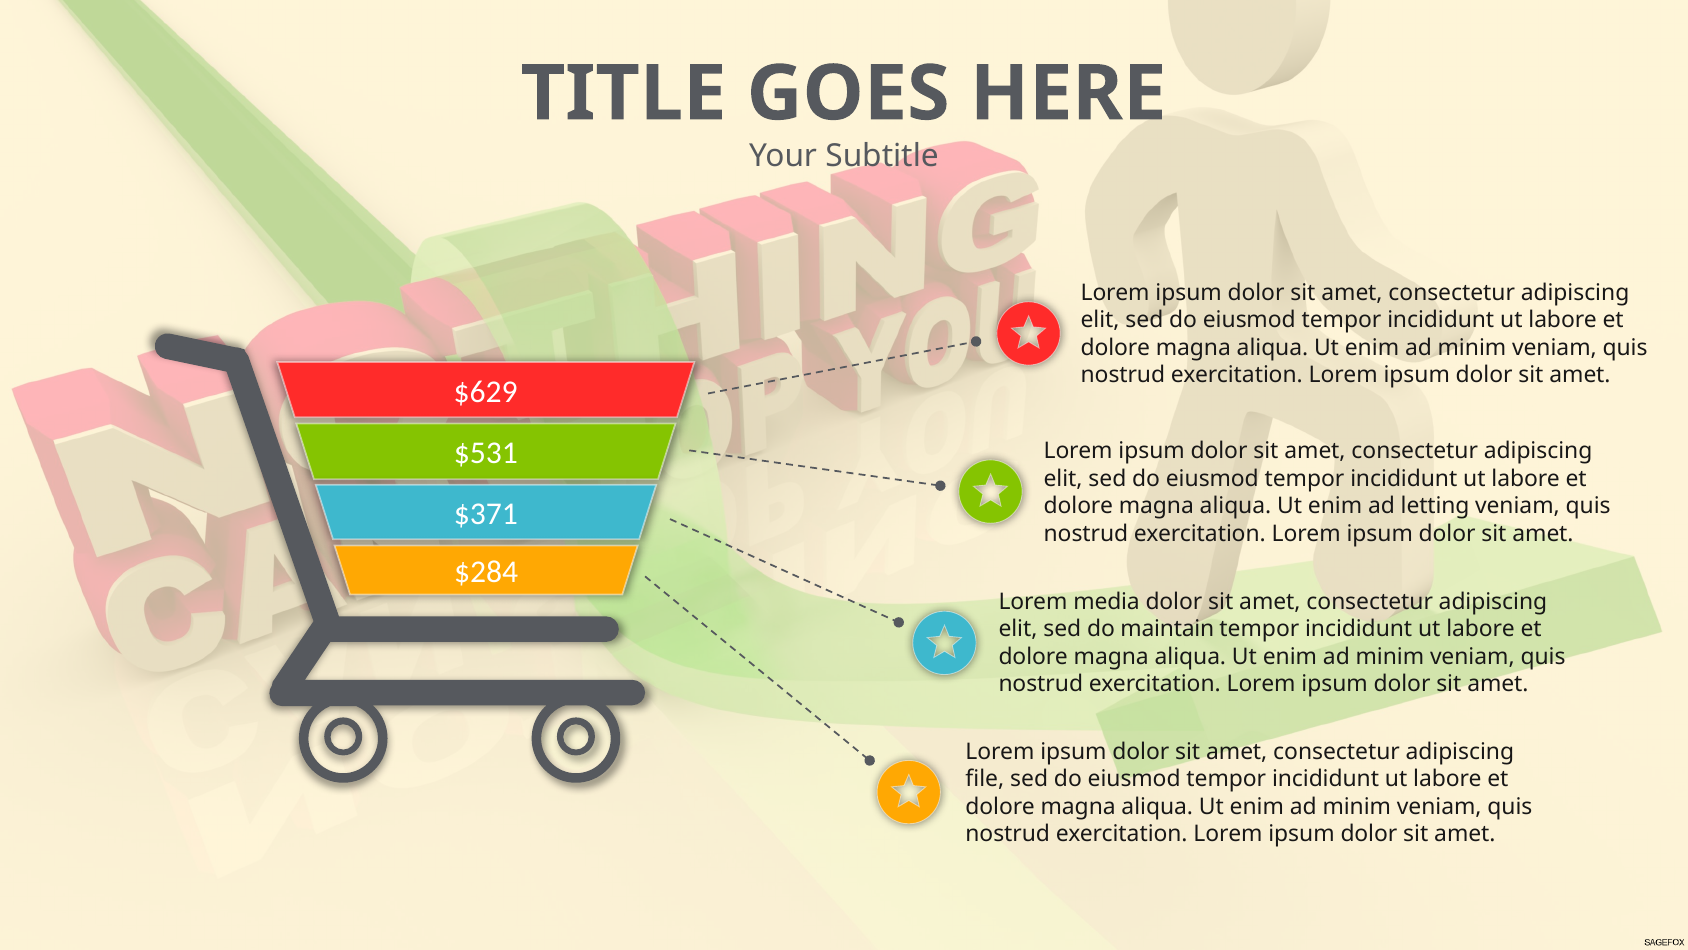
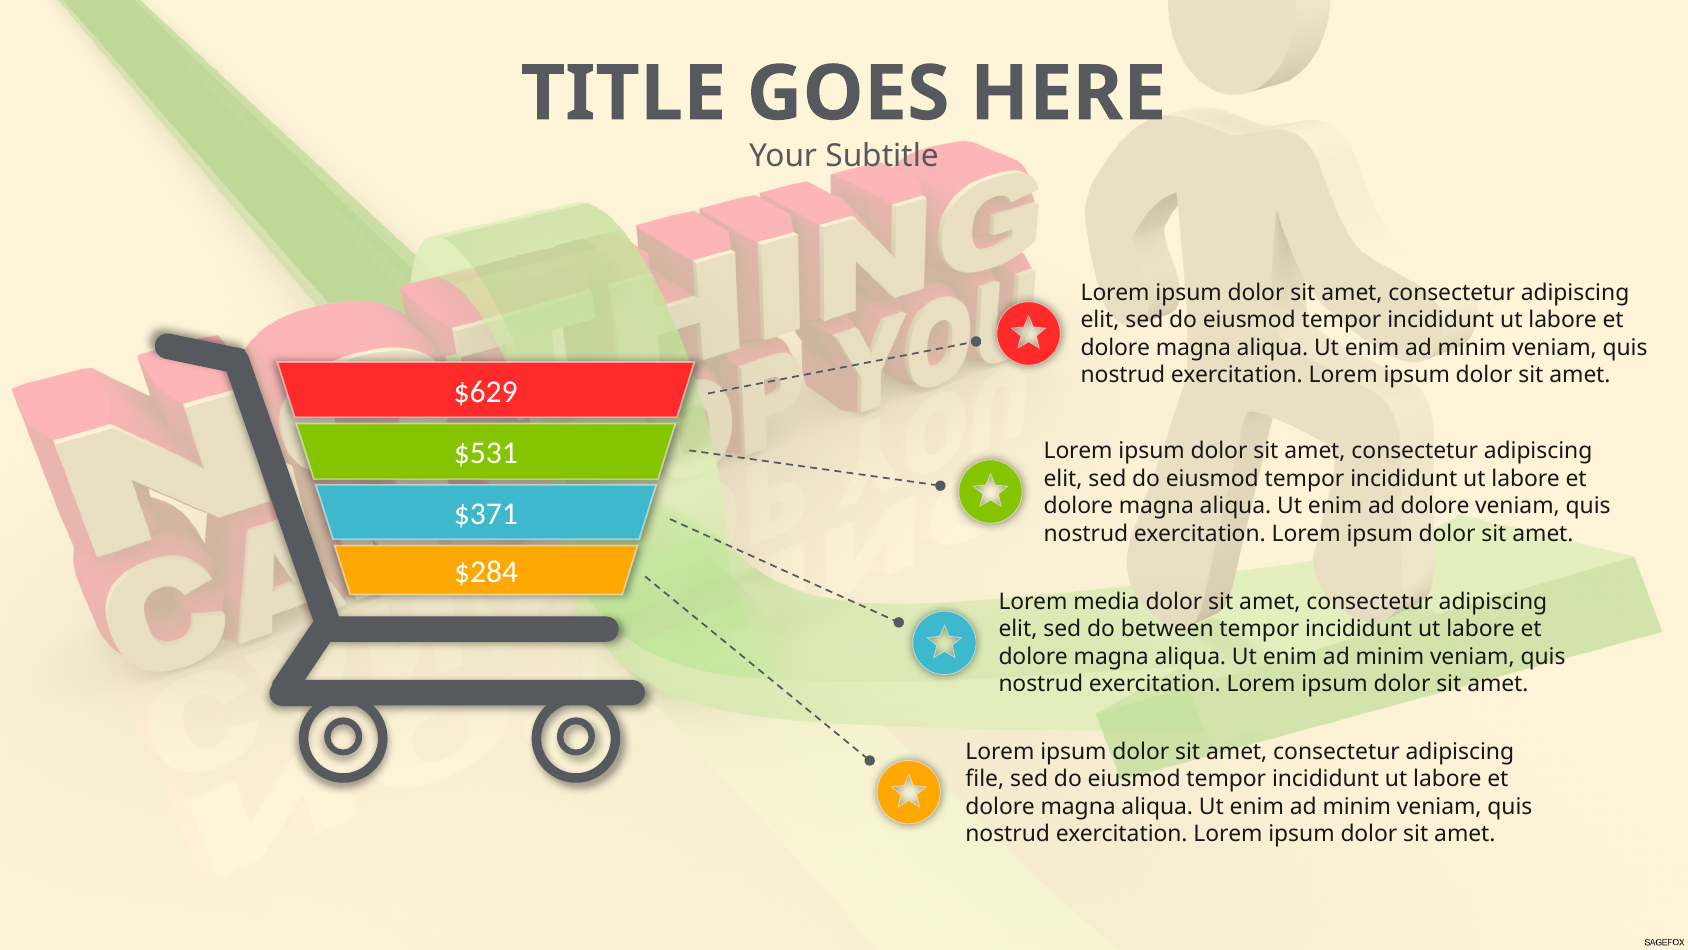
ad letting: letting -> dolore (1435, 506)
maintain: maintain -> between (1167, 629)
